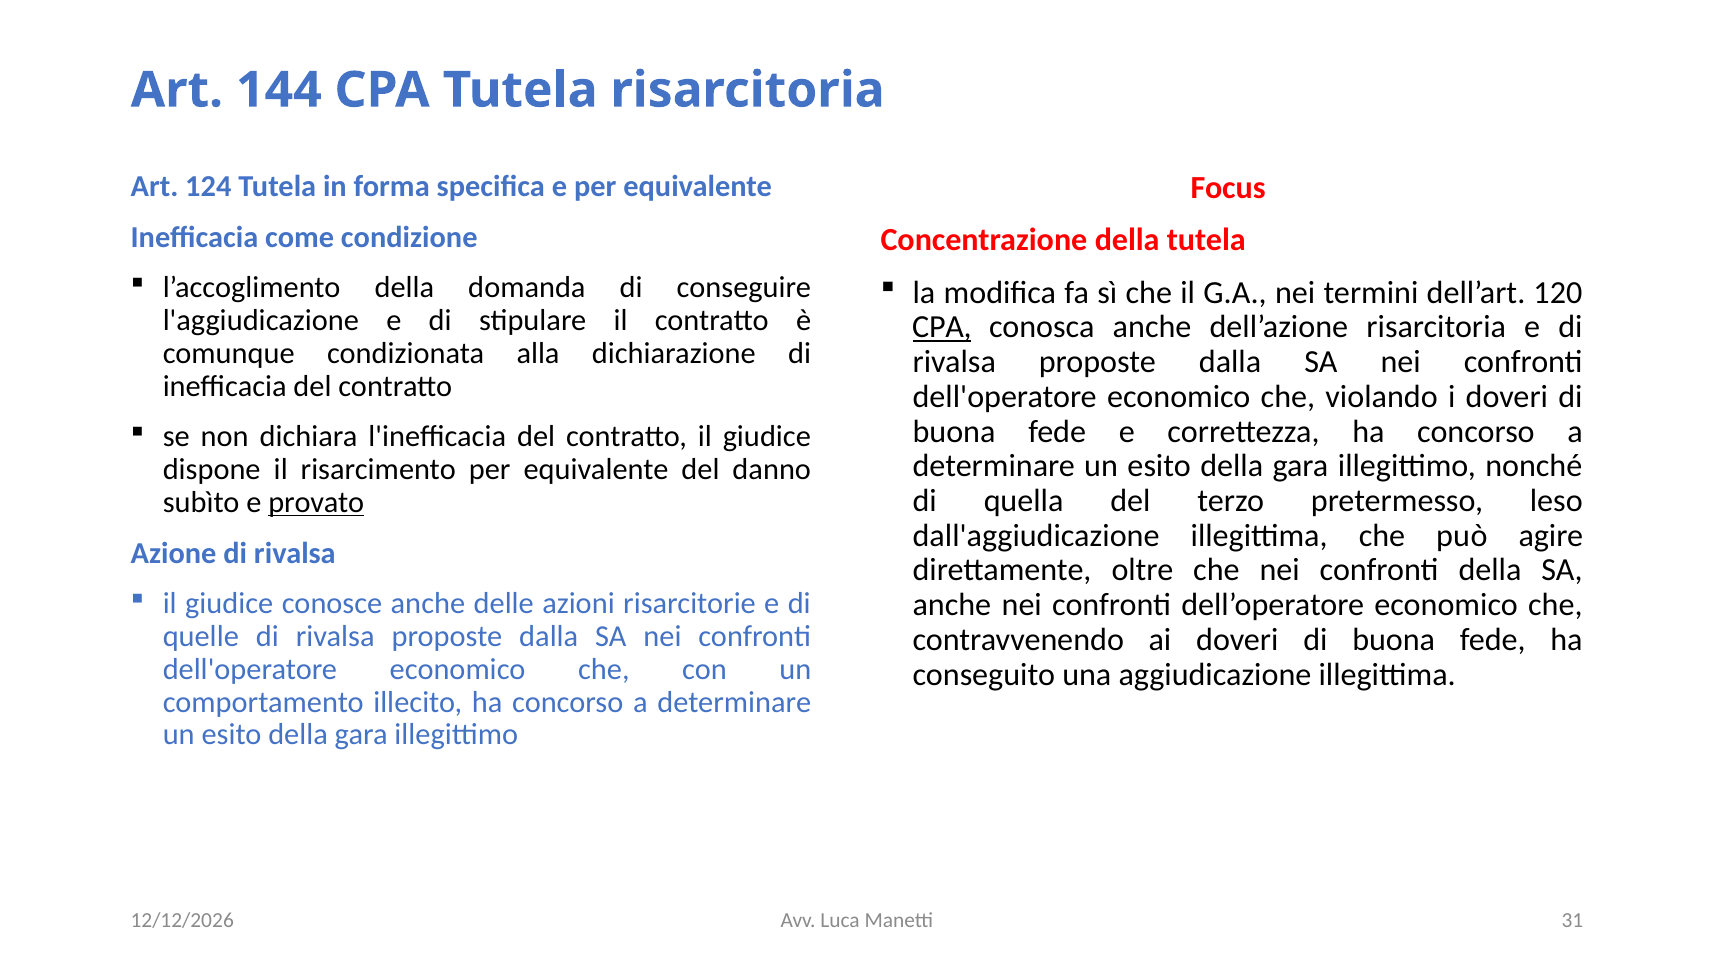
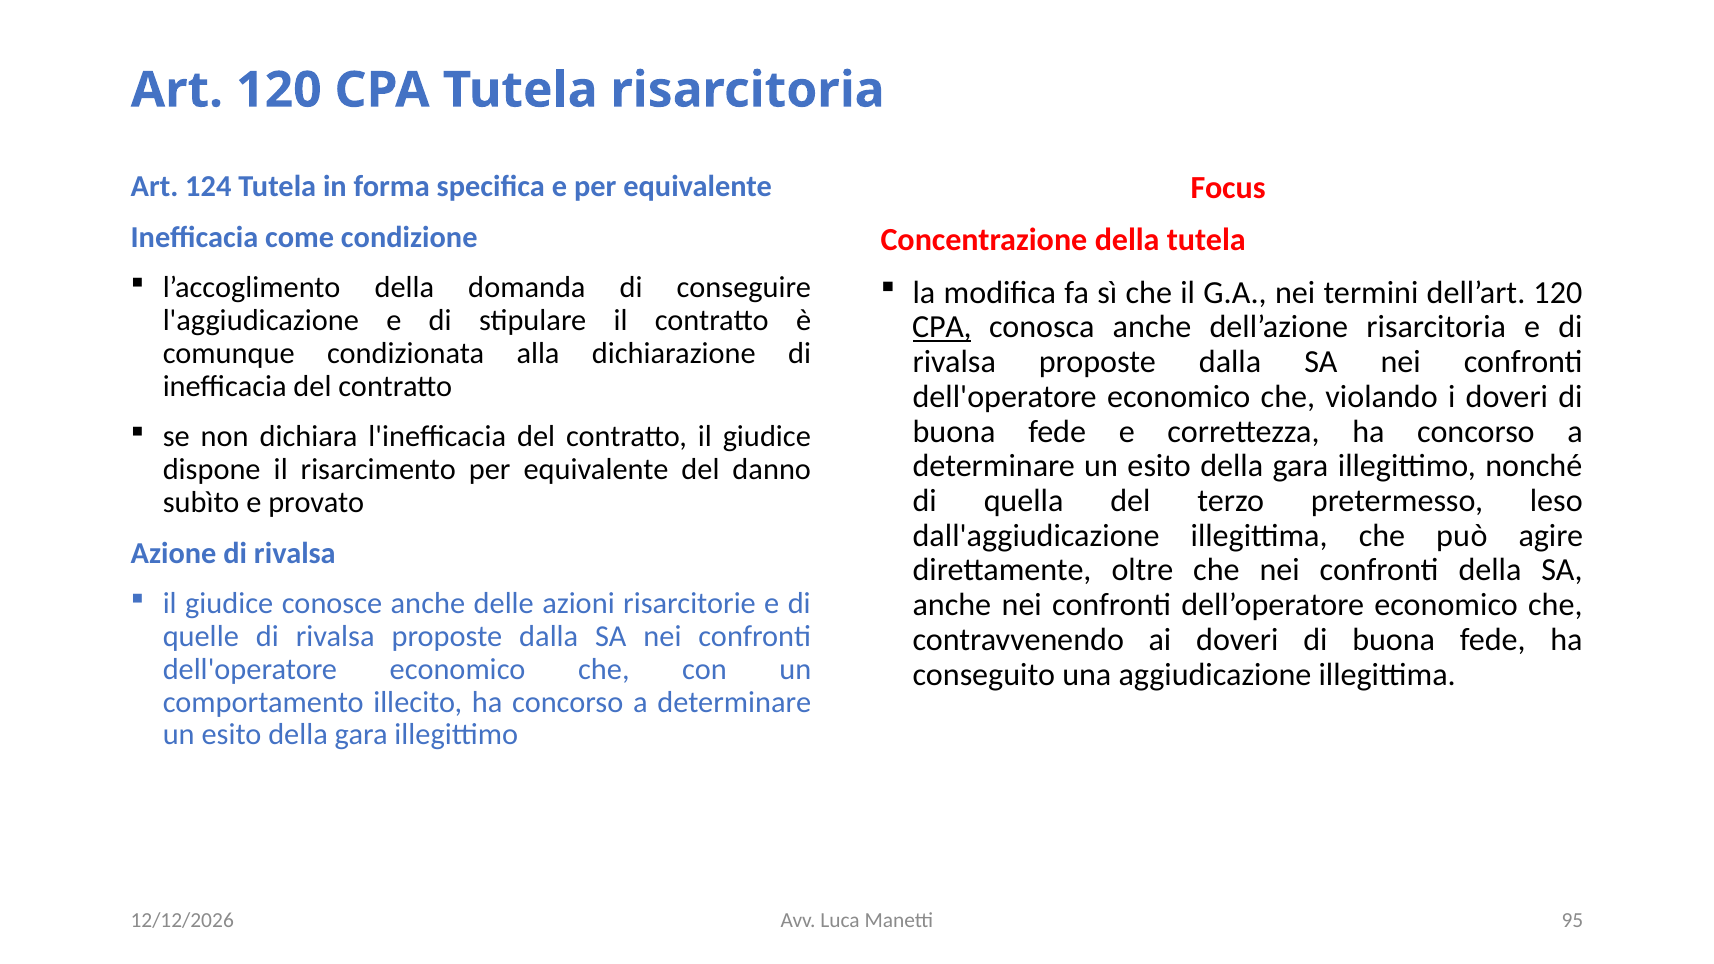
Art 144: 144 -> 120 (279, 90)
provato underline: present -> none (316, 503)
31: 31 -> 95 (1572, 921)
